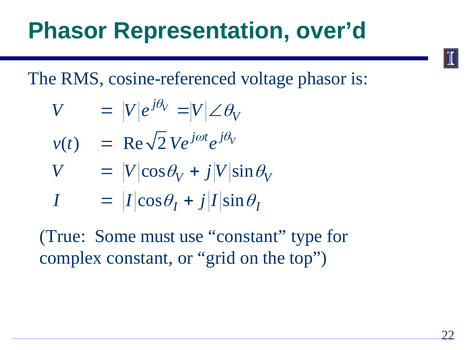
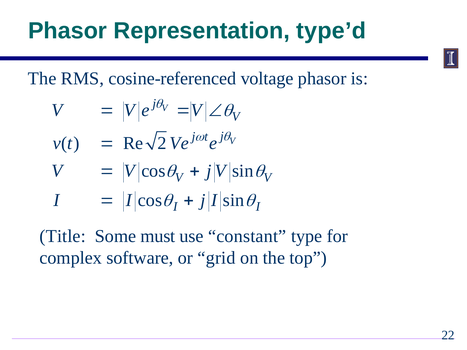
over’d: over’d -> type’d (331, 31)
True: True -> Title (63, 236)
complex constant: constant -> software (140, 258)
